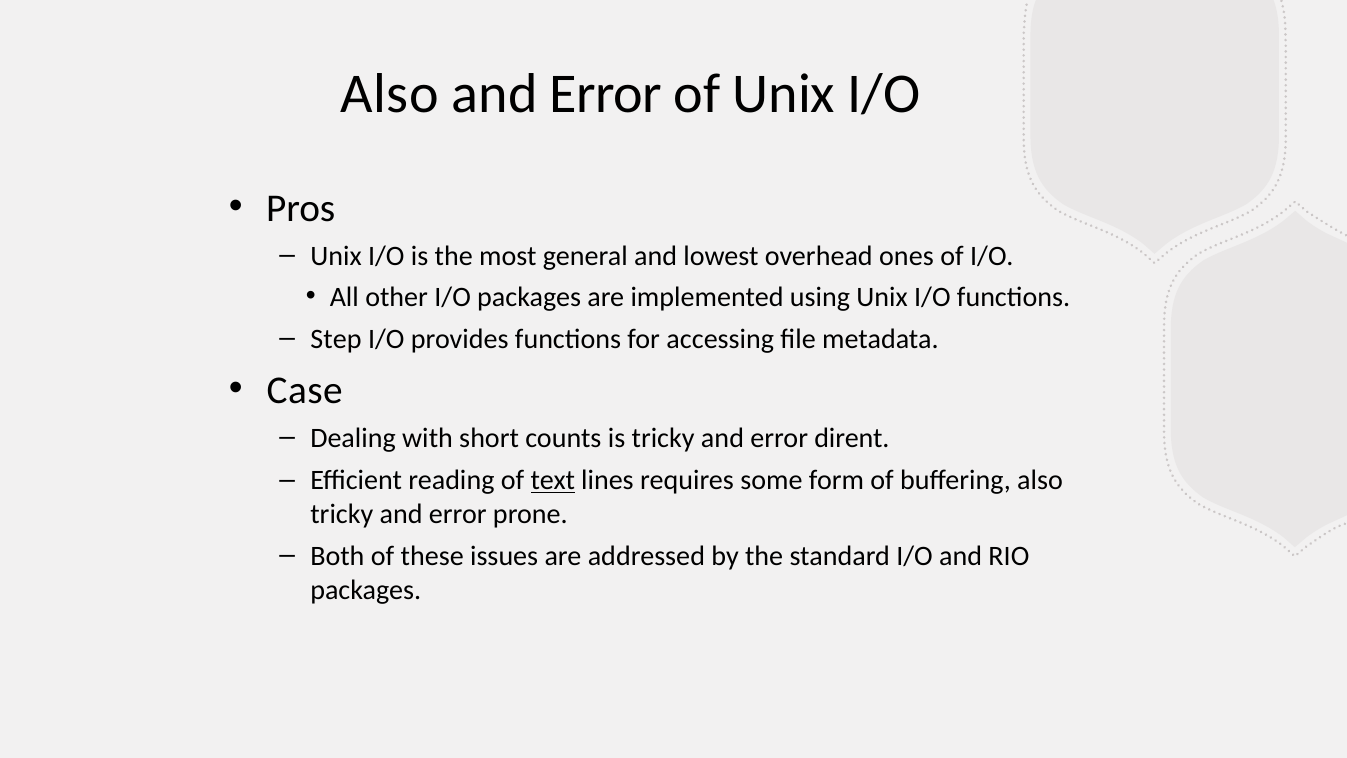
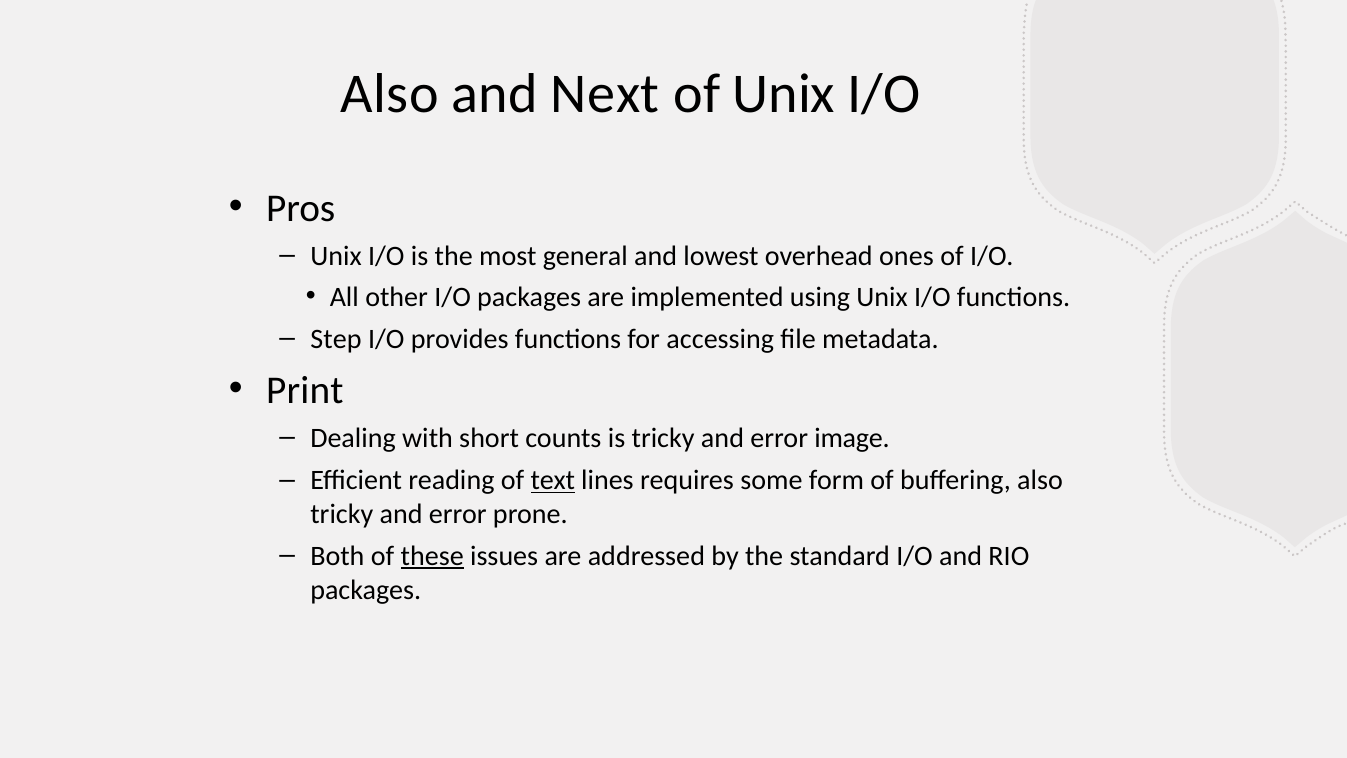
Error: Error -> Next (605, 94)
Case: Case -> Print (305, 390)
dirent: dirent -> image (852, 438)
these underline: none -> present (432, 556)
